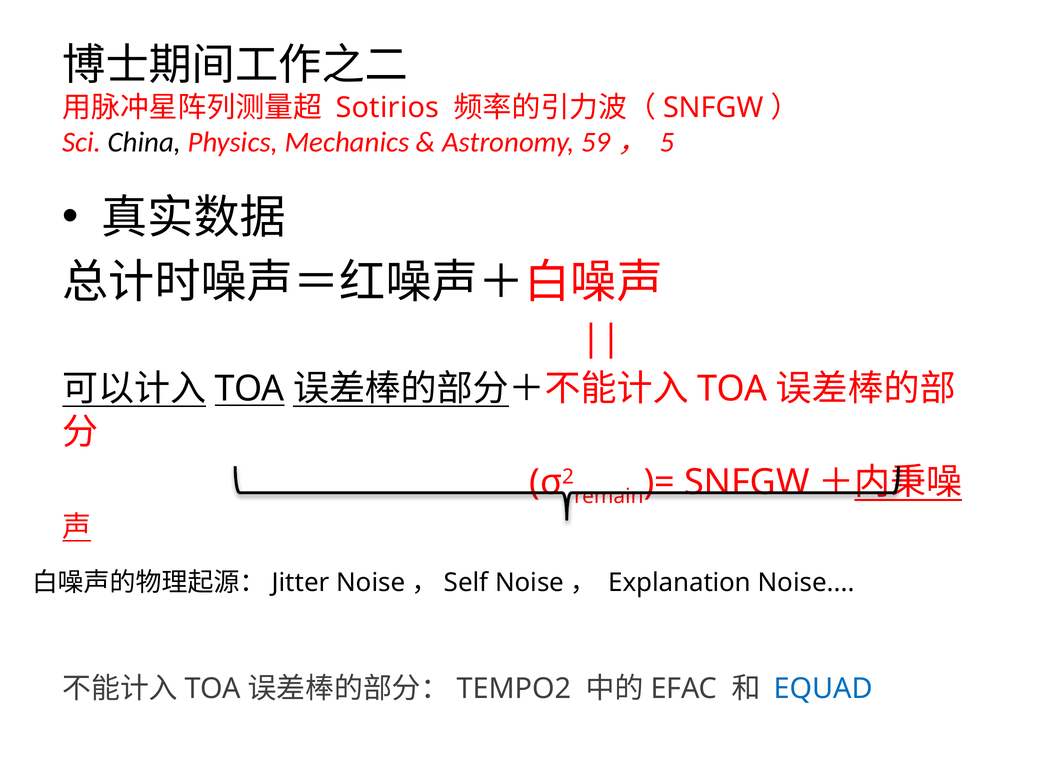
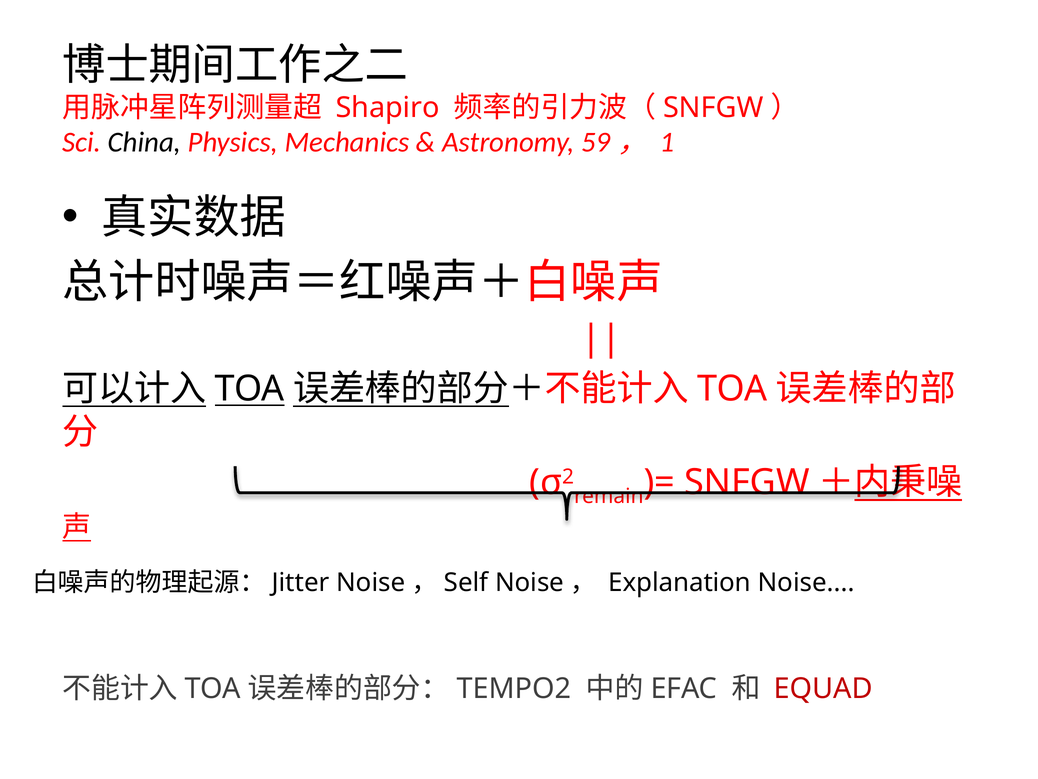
Sotirios: Sotirios -> Shapiro (388, 108)
5: 5 -> 1 (667, 142)
EQUAD colour: blue -> red (823, 688)
